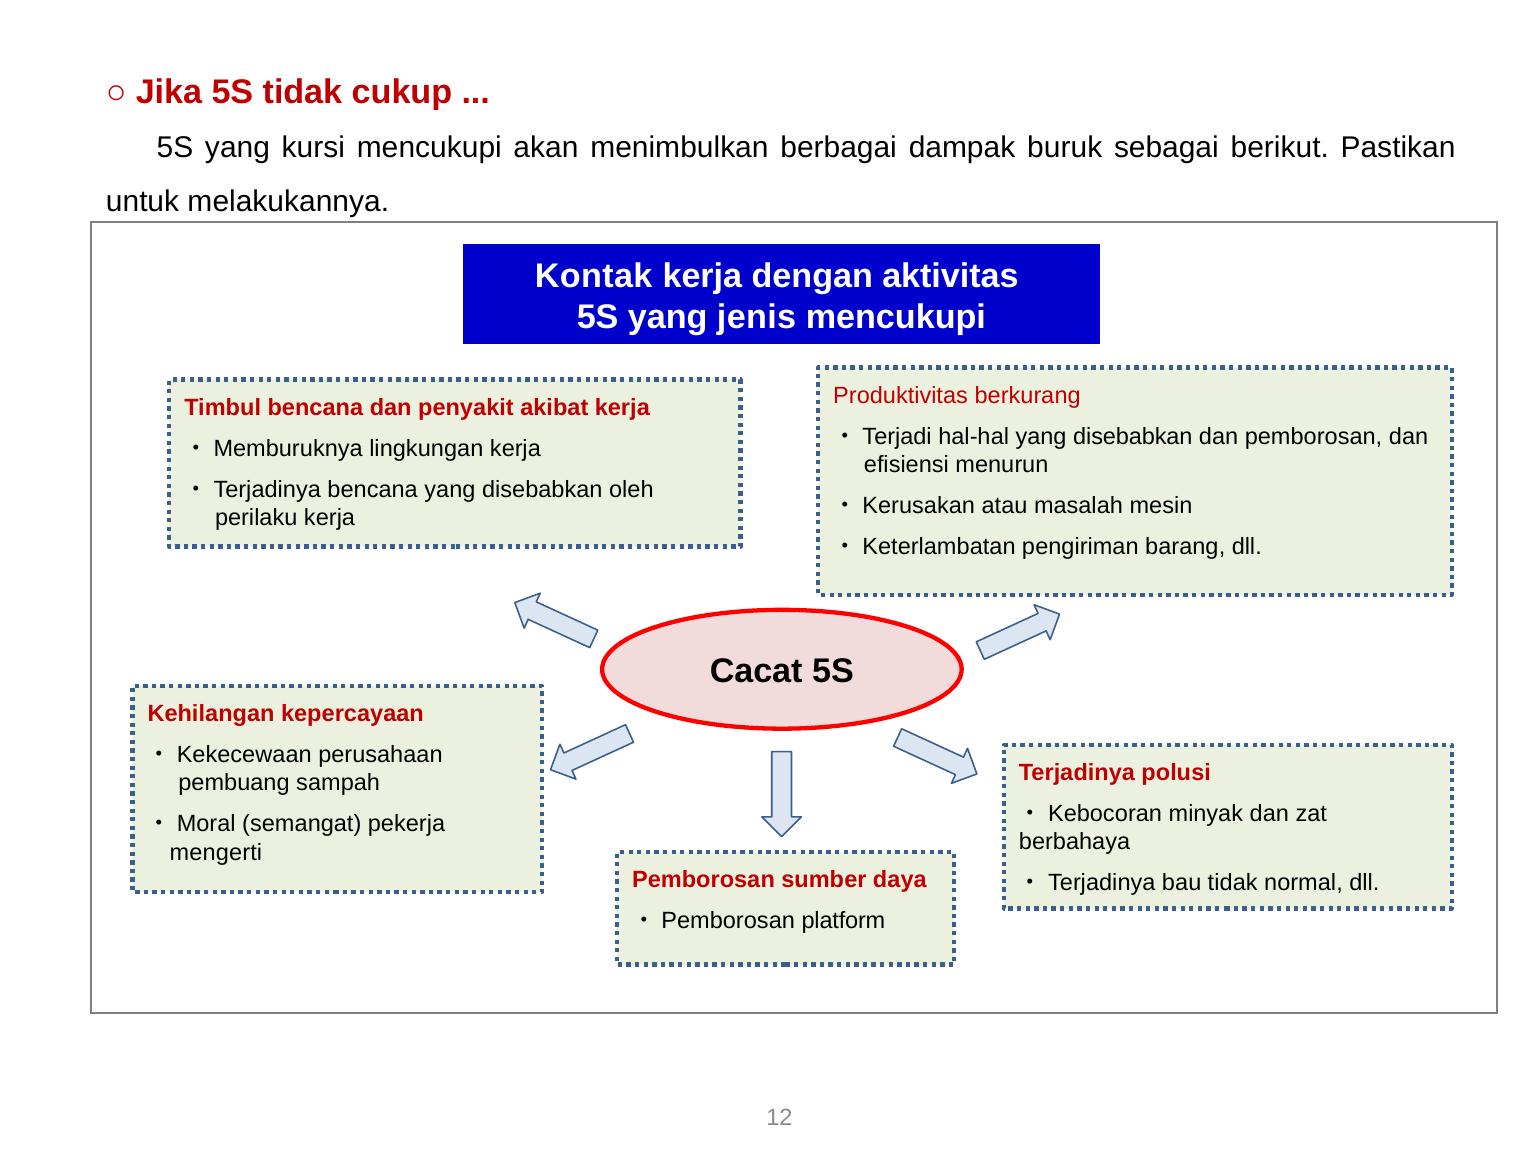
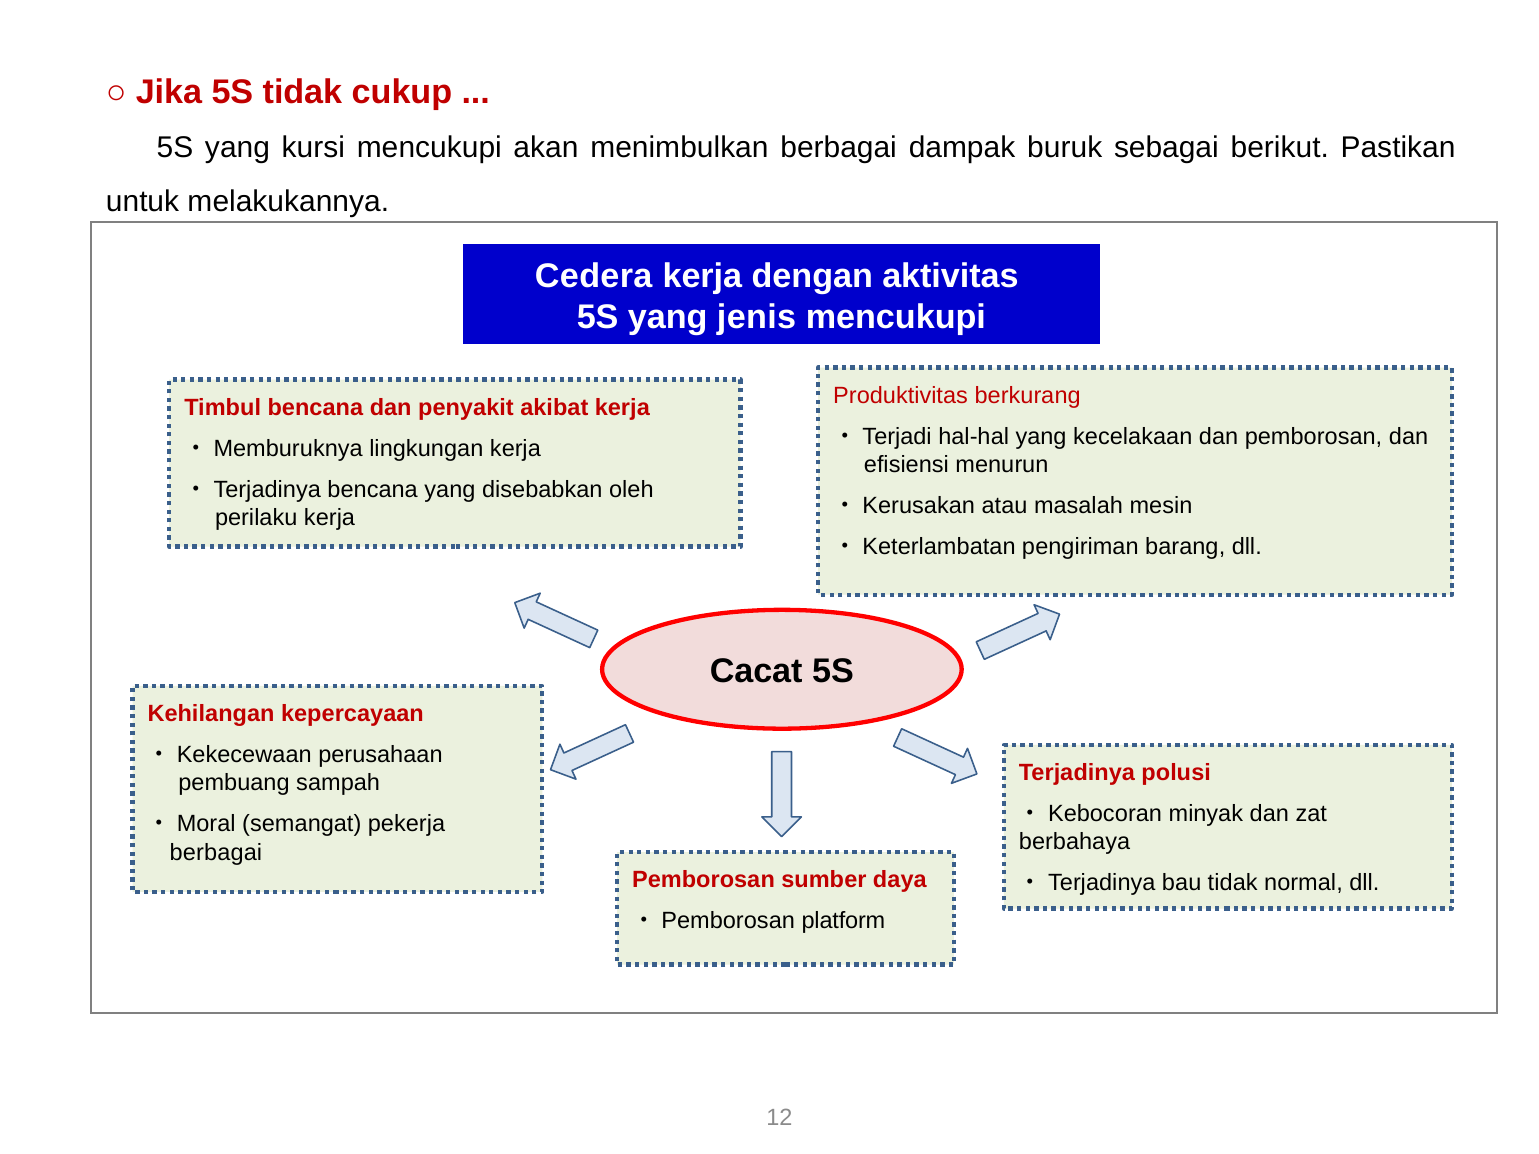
Kontak: Kontak -> Cedera (594, 276)
hal-hal yang disebabkan: disebabkan -> kecelakaan (1133, 437)
mengerti: mengerti -> berbagai (216, 853)
